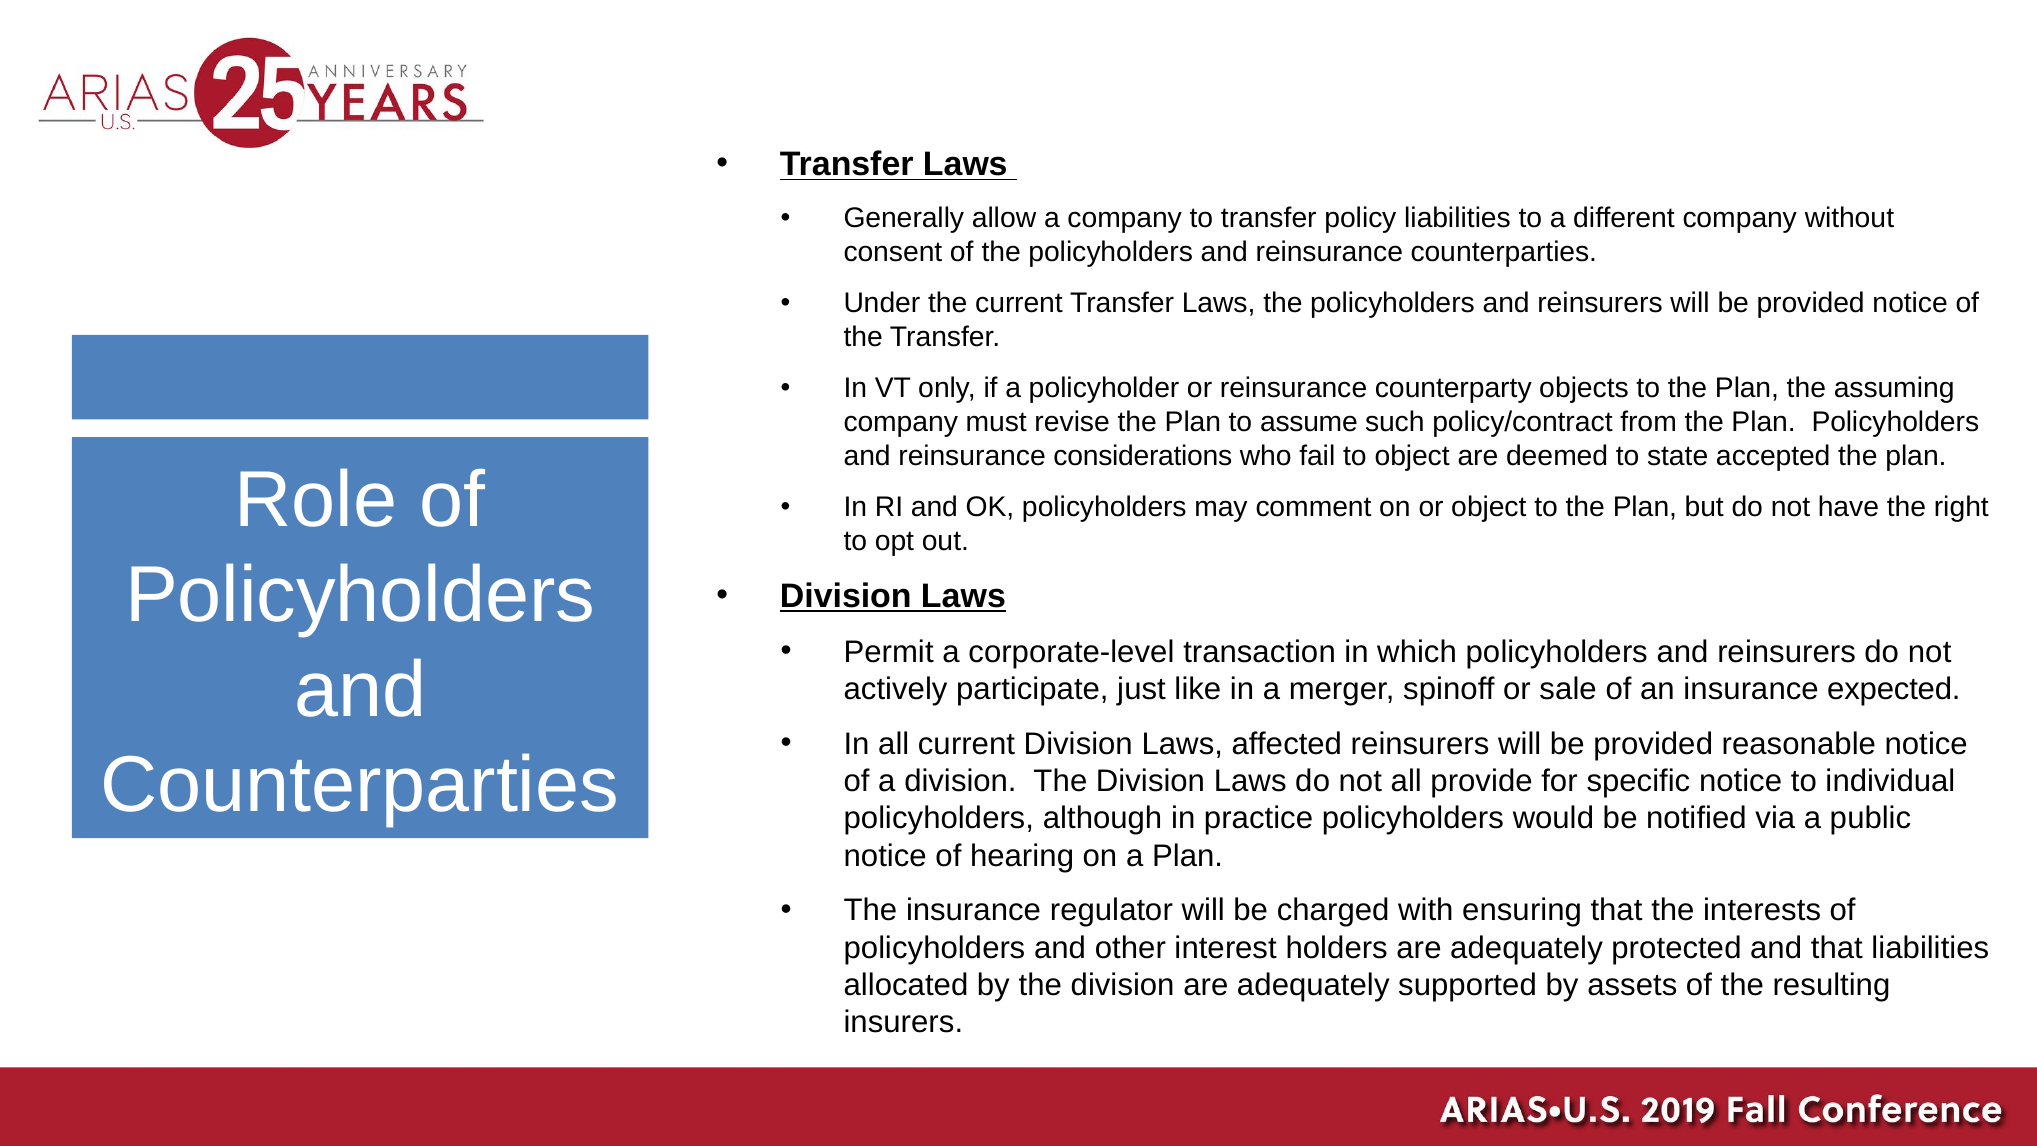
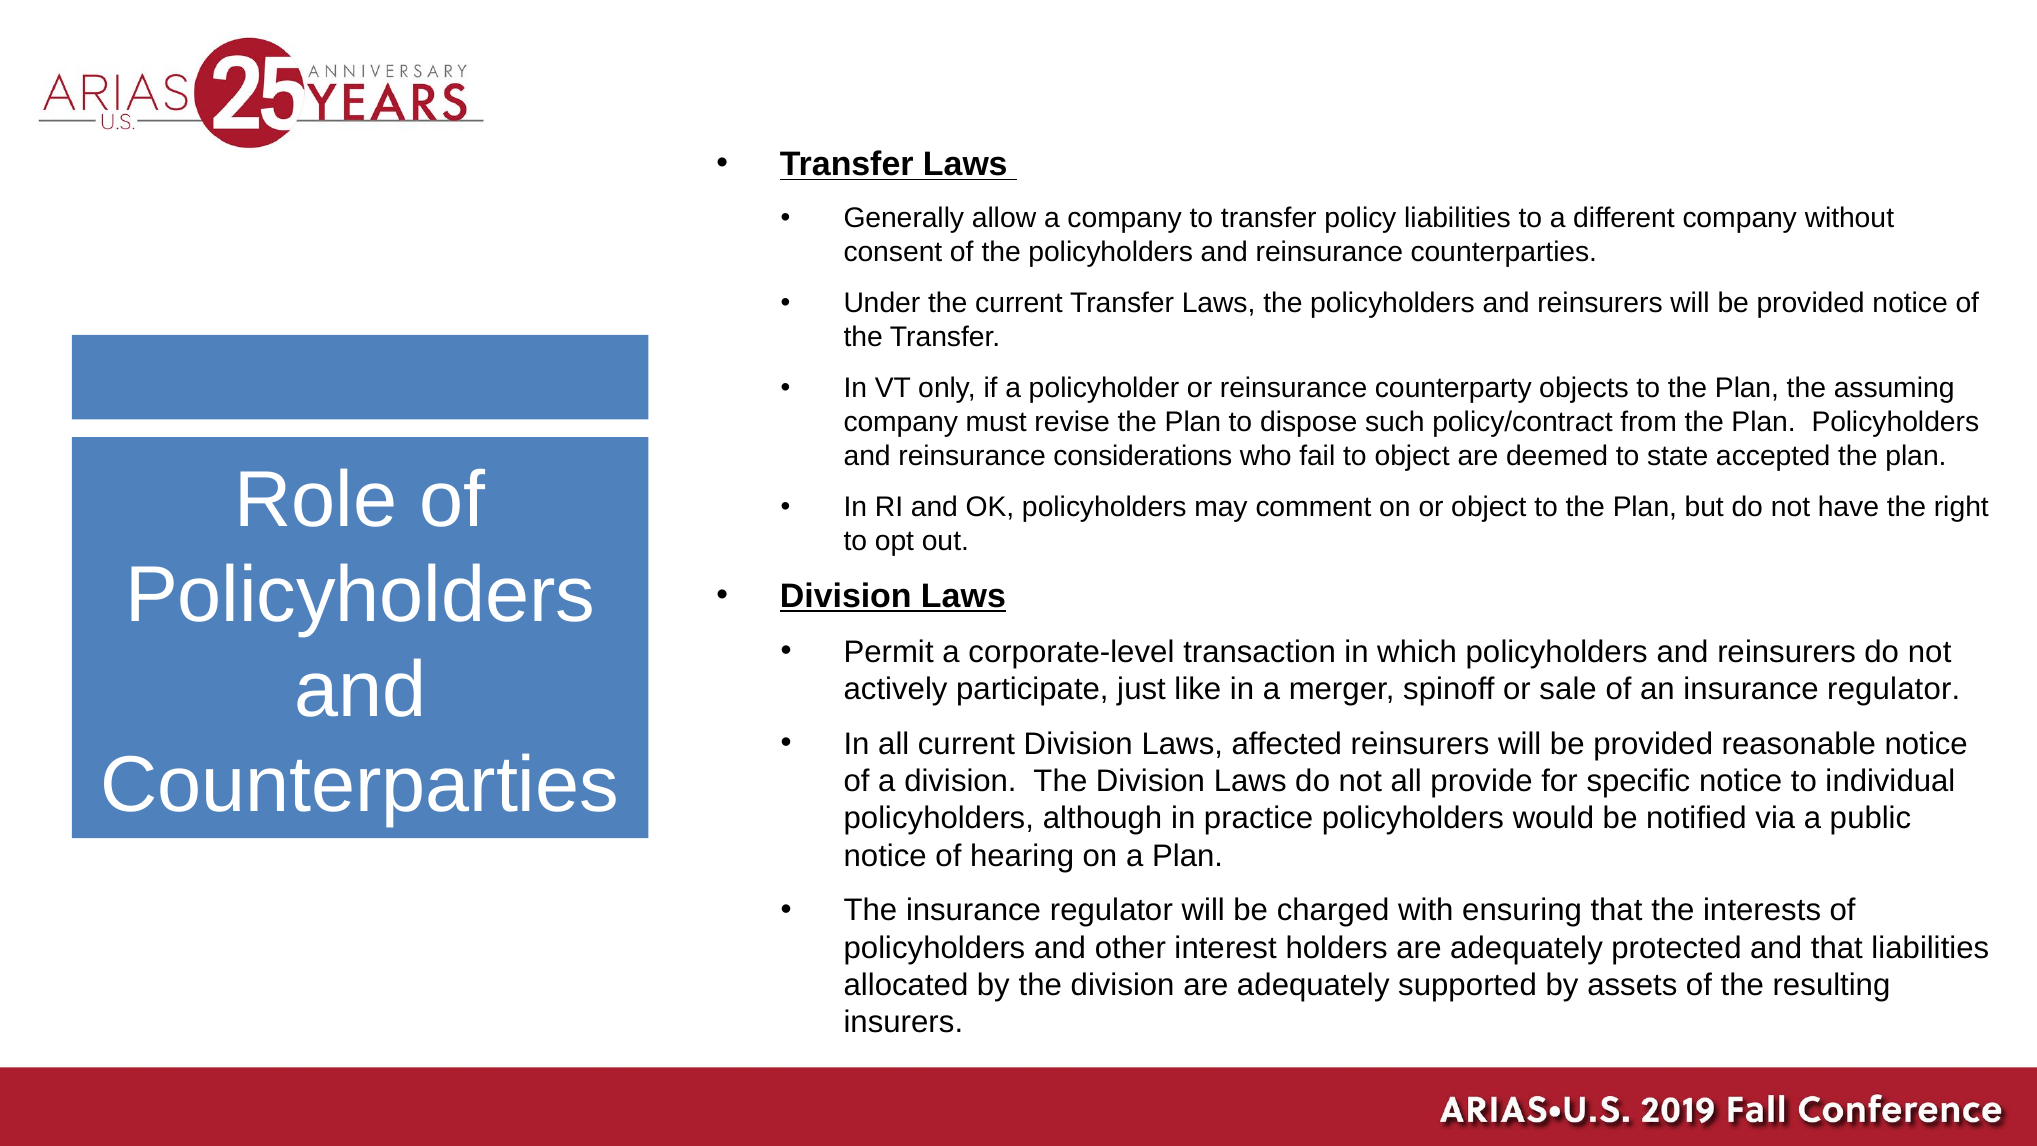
assume: assume -> dispose (1309, 422)
an insurance expected: expected -> regulator (1894, 689)
